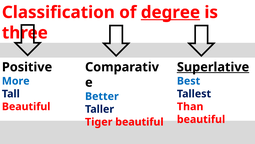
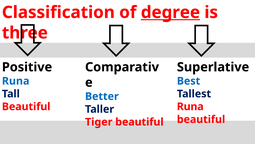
Superlative underline: present -> none (213, 67)
More: More -> Runa (16, 81)
Than: Than -> Runa (190, 106)
